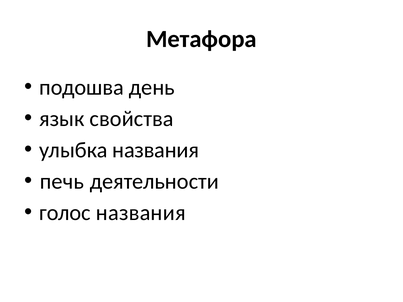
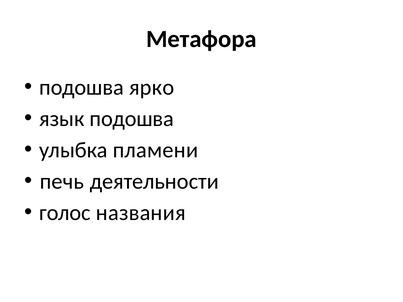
день: день -> ярко (152, 88)
язык свойства: свойства -> подошва (132, 119)
улыбка названия: названия -> пламени (155, 150)
